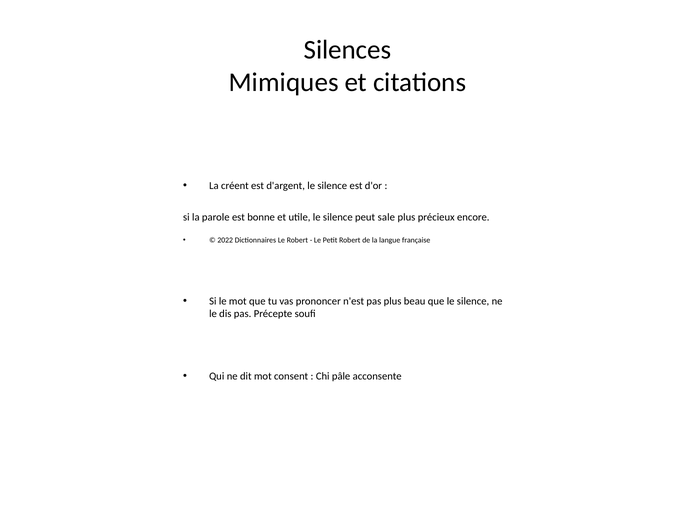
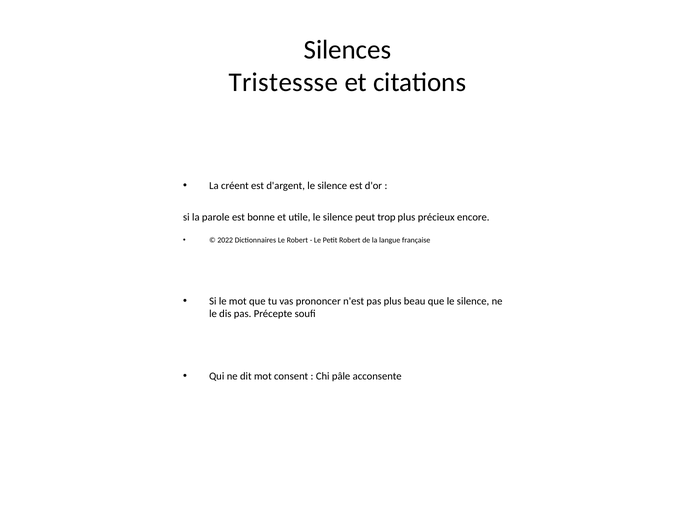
Mimiques: Mimiques -> Tristessse (284, 82)
sale: sale -> trop (386, 217)
